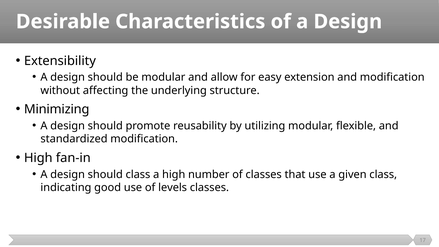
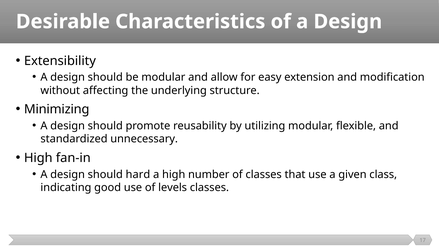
standardized modification: modification -> unnecessary (144, 139)
should class: class -> hard (138, 174)
